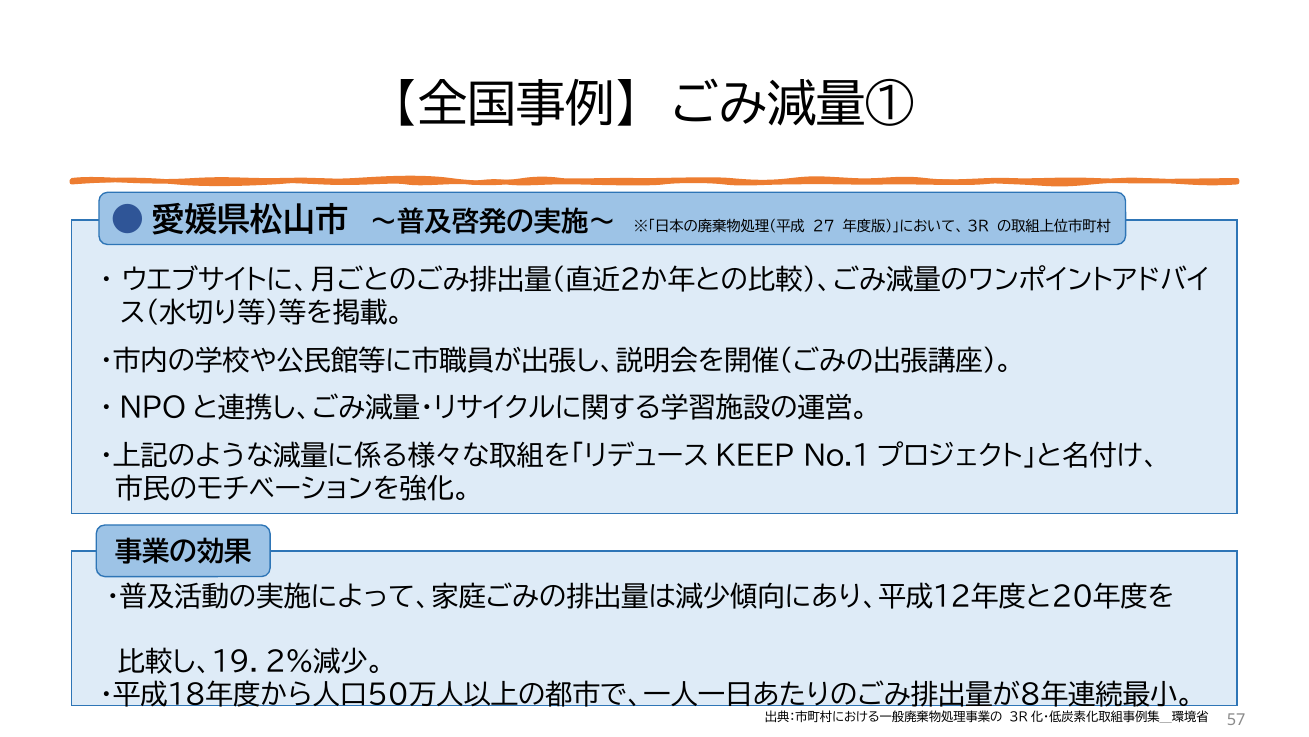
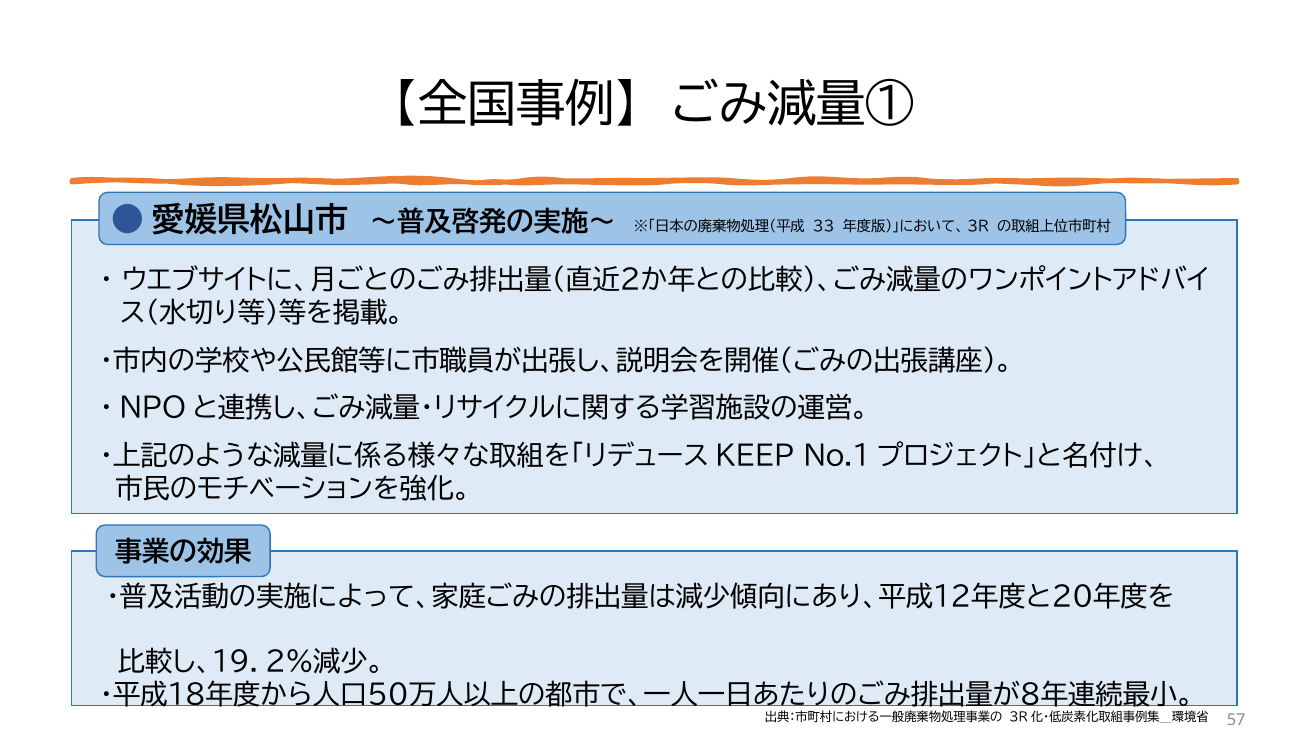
27: 27 -> 33 (824, 227)
